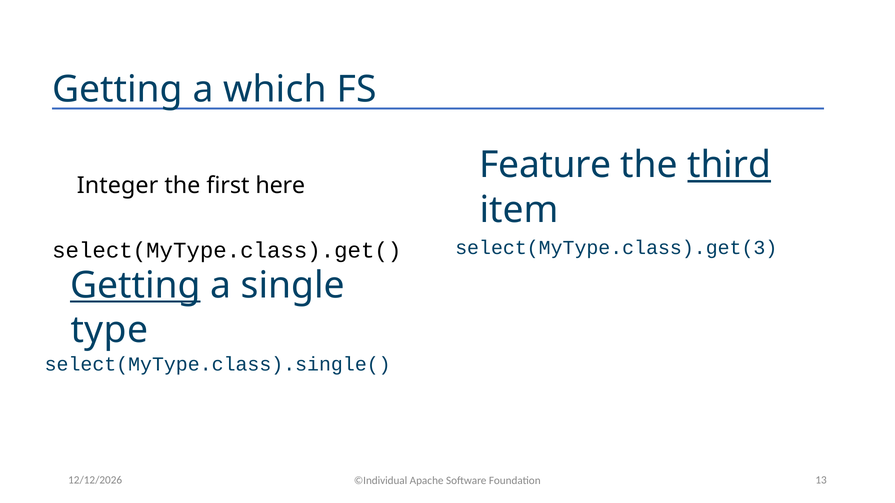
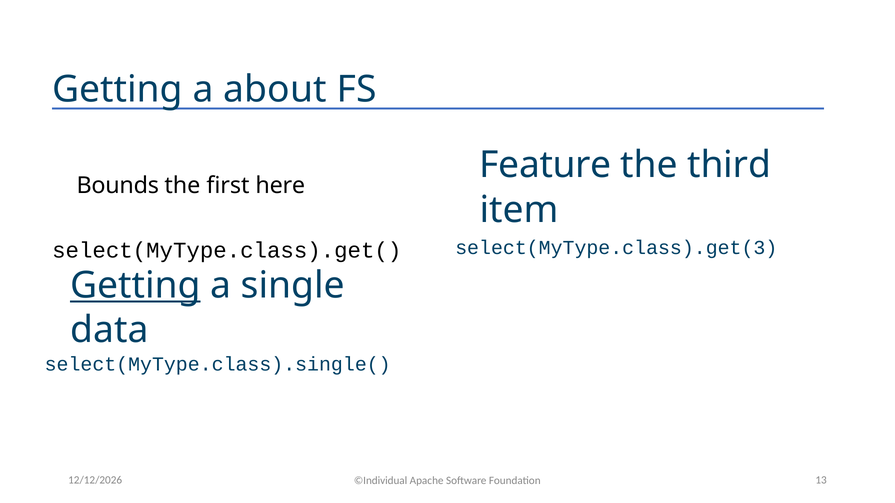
which: which -> about (275, 90)
third underline: present -> none (729, 165)
Integer: Integer -> Bounds (118, 186)
type: type -> data (109, 330)
